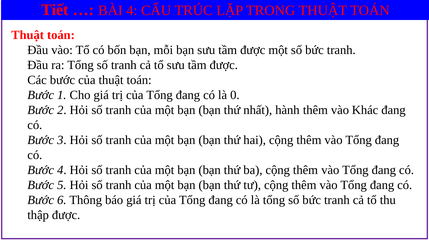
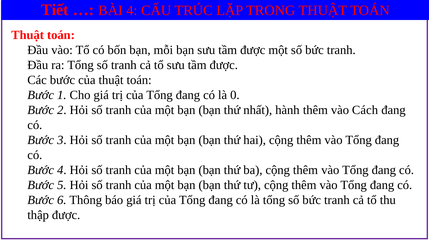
Khác: Khác -> Cách (365, 110)
